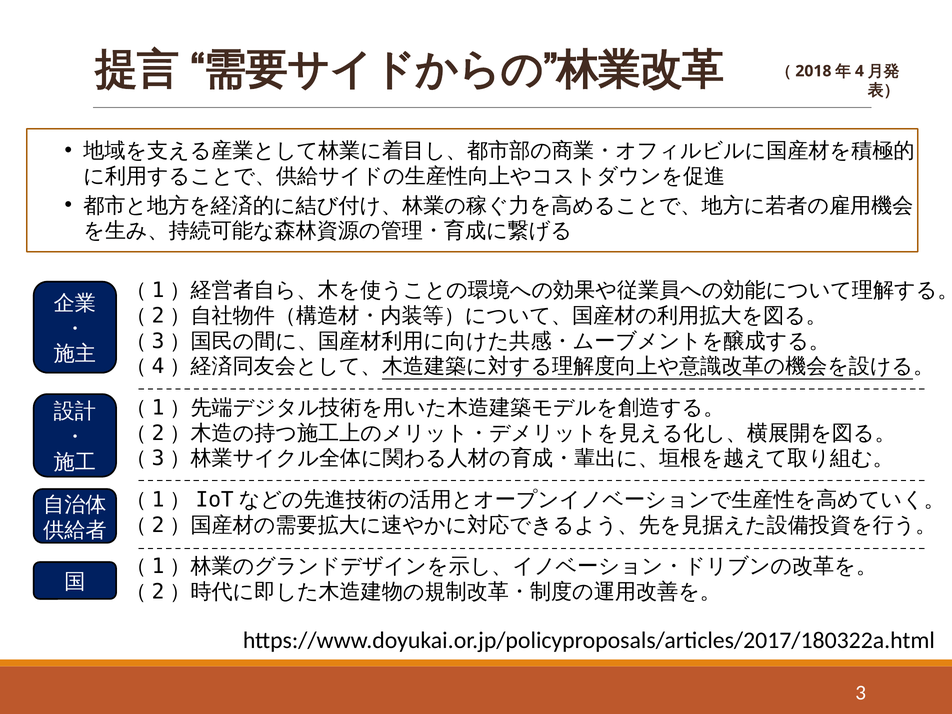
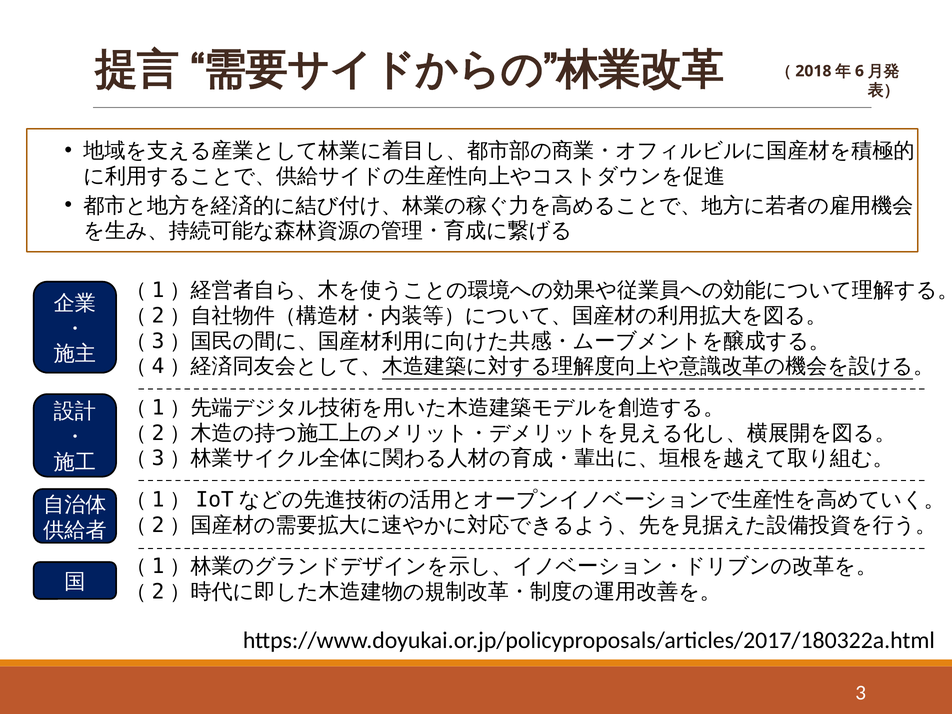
4: 4 -> 6 (859, 71)
